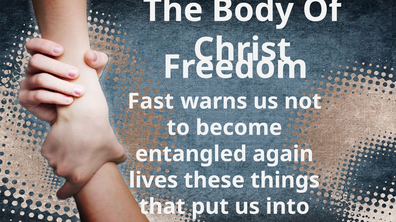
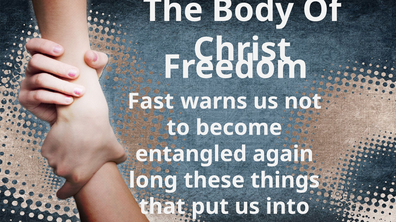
lives: lives -> long (153, 181)
